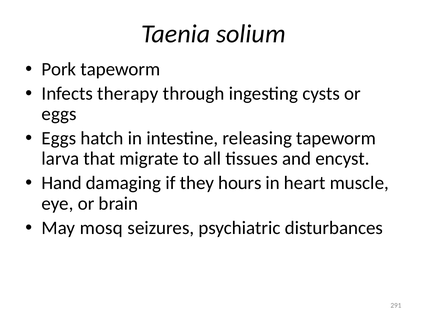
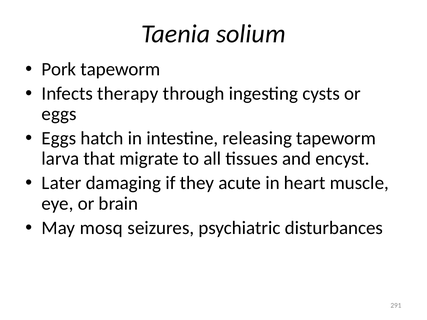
Hand: Hand -> Later (61, 183)
hours: hours -> acute (240, 183)
